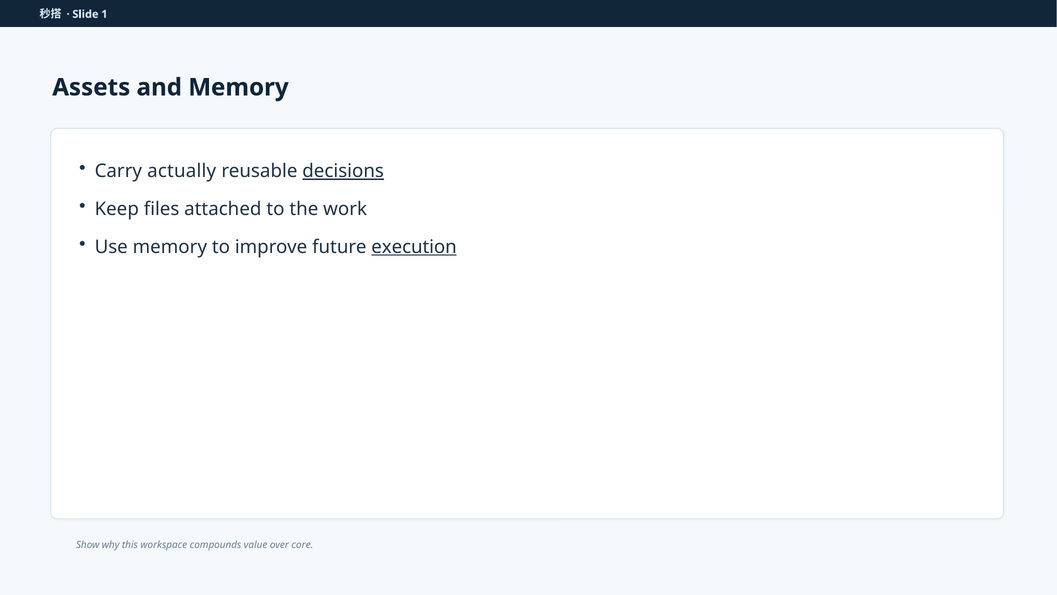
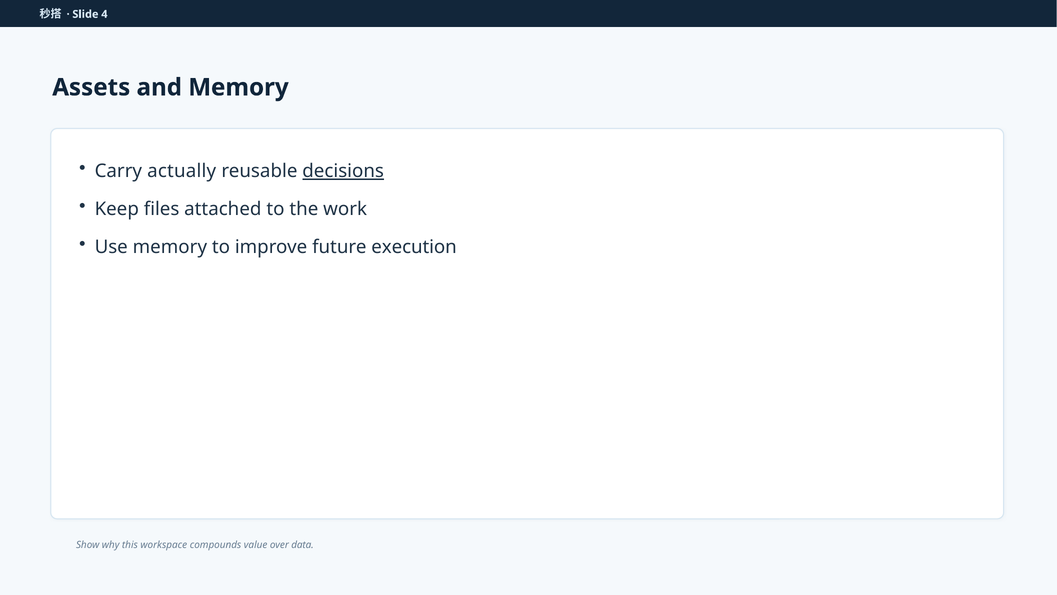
1: 1 -> 4 (104, 14)
execution underline: present -> none (414, 247)
core: core -> data (303, 544)
